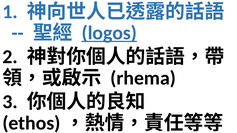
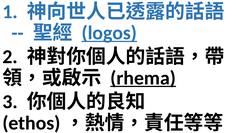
rhema underline: none -> present (143, 78)
